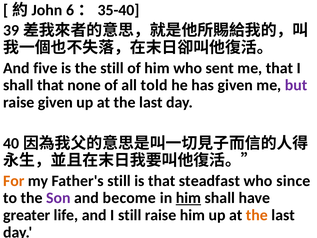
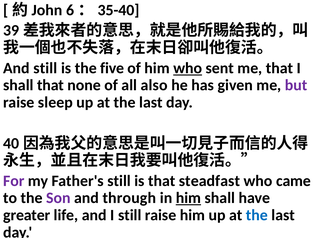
And five: five -> still (45, 68)
the still: still -> five (112, 68)
who underline: none -> present (188, 68)
told: told -> also (154, 85)
raise given: given -> sleep (55, 102)
For colour: orange -> purple (14, 181)
since: since -> came (293, 181)
become: become -> through (129, 198)
the colour: orange -> blue (257, 215)
